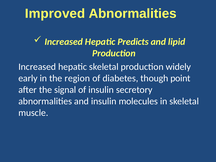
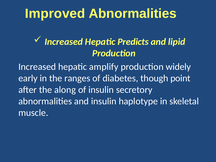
hepatic skeletal: skeletal -> amplify (104, 67)
region: region -> ranges (77, 78)
signal: signal -> along (65, 90)
molecules: molecules -> haplotype (138, 101)
